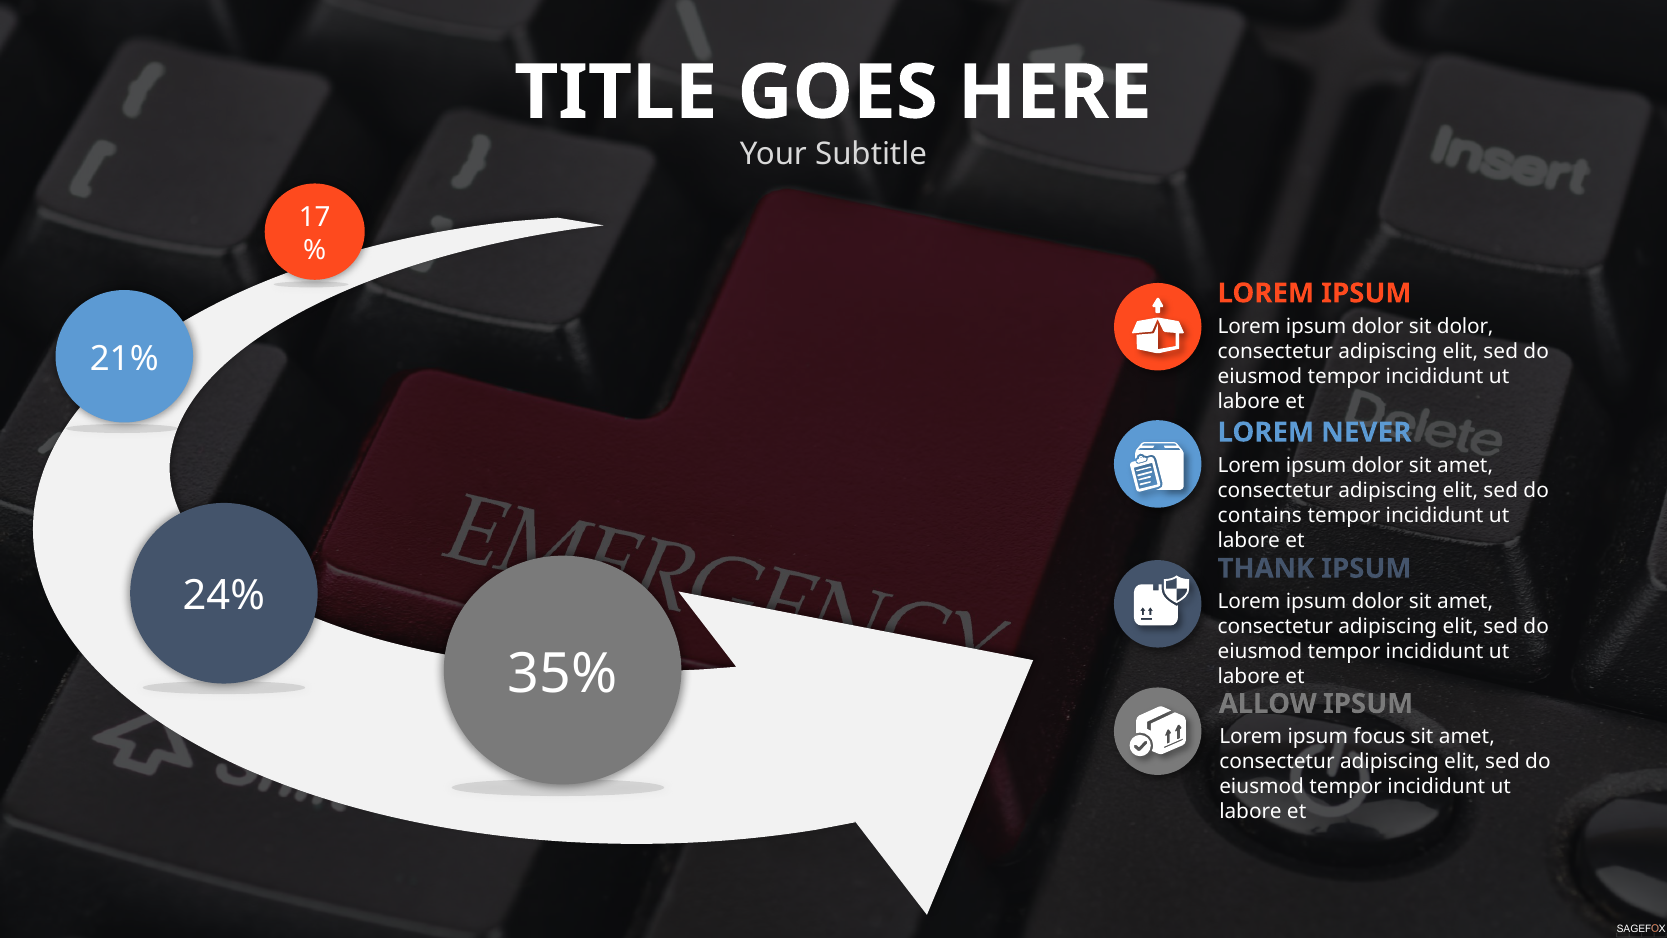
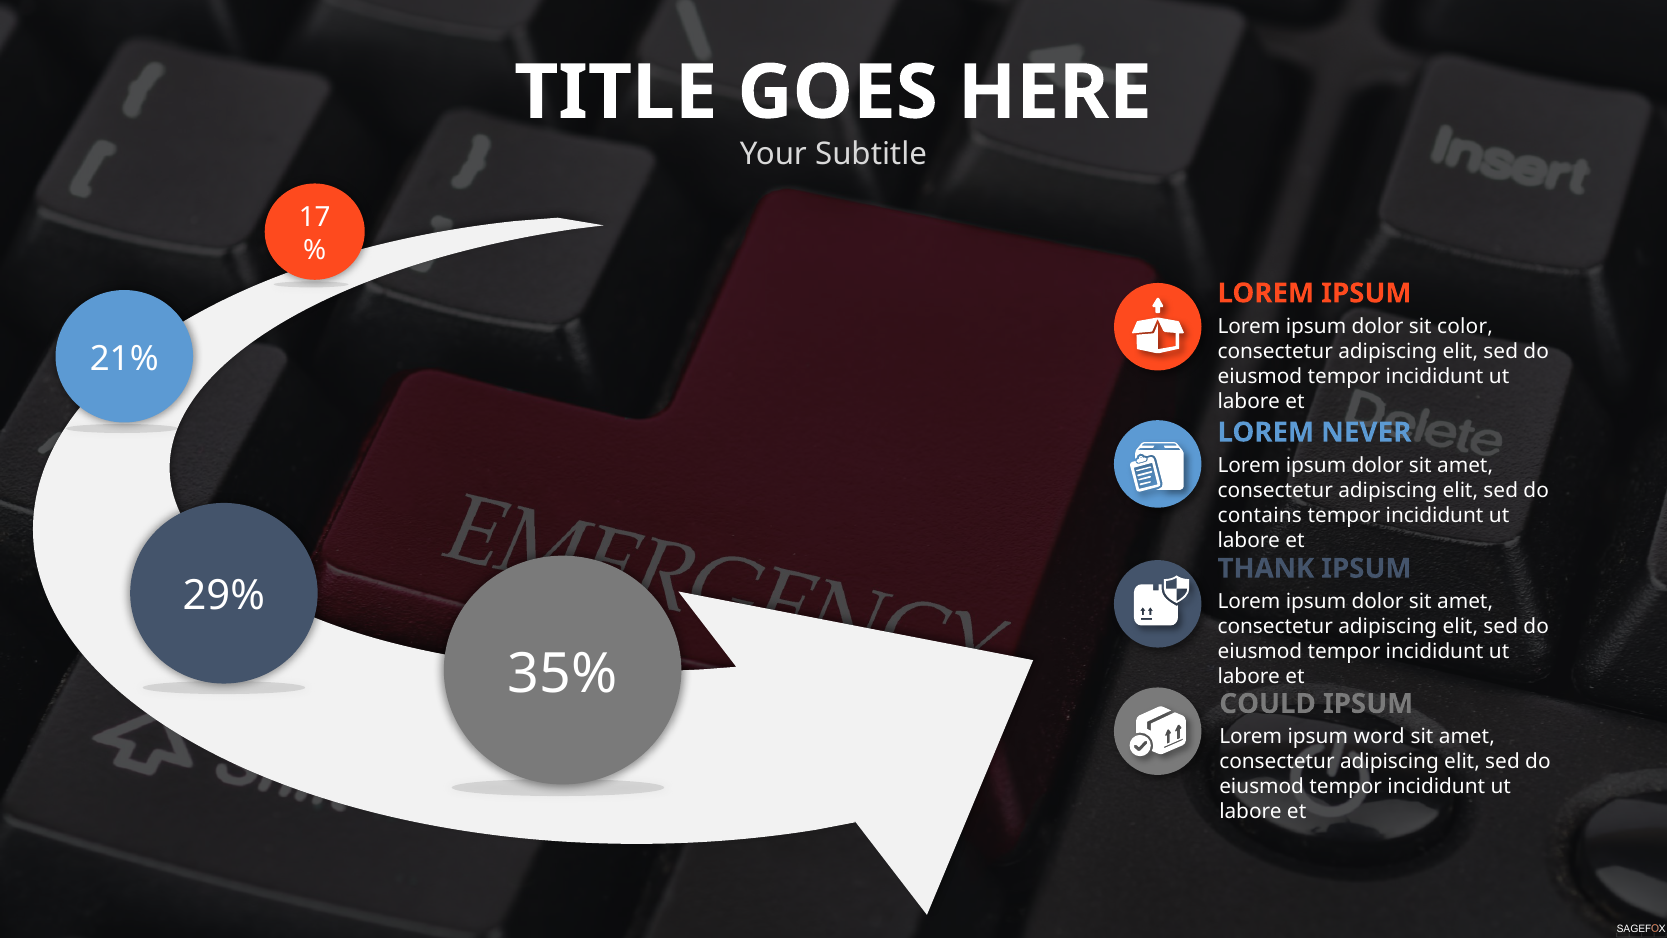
sit dolor: dolor -> color (1465, 326)
24%: 24% -> 29% (224, 596)
ALLOW: ALLOW -> COULD (1268, 704)
focus: focus -> word (1379, 736)
